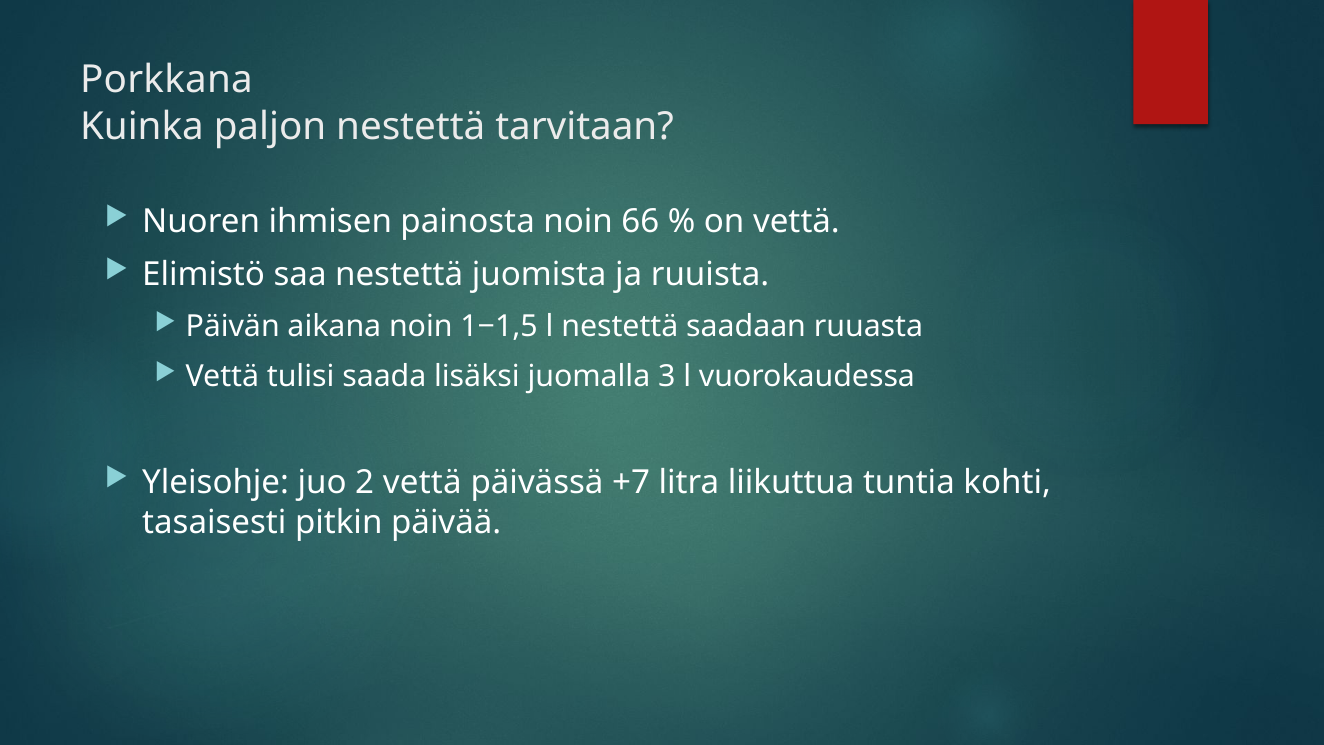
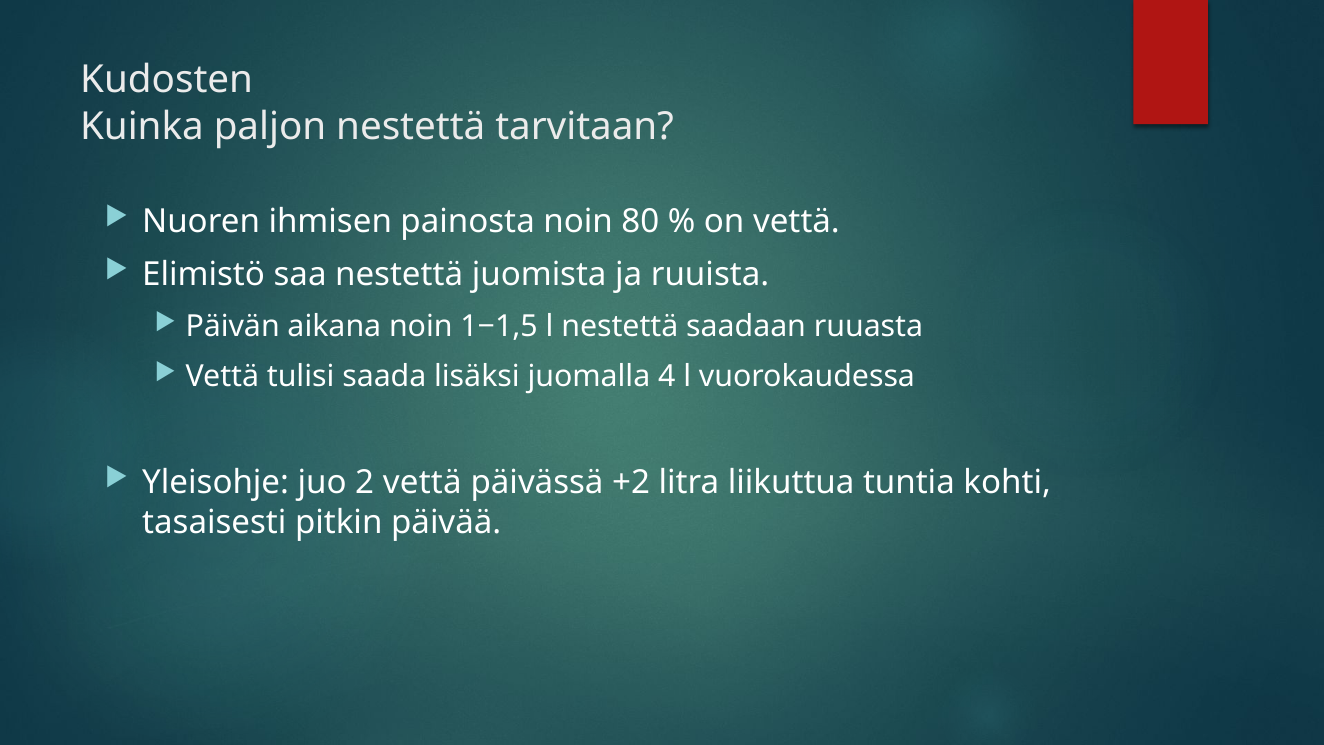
Porkkana: Porkkana -> Kudosten (167, 80)
66: 66 -> 80 (640, 221)
3: 3 -> 4 (667, 377)
+7: +7 -> +2 (631, 482)
